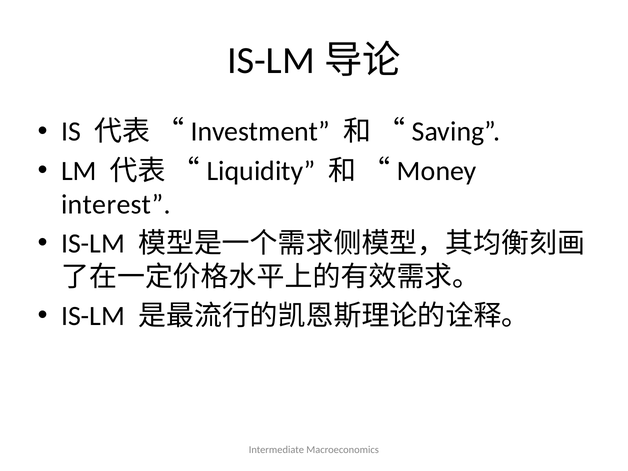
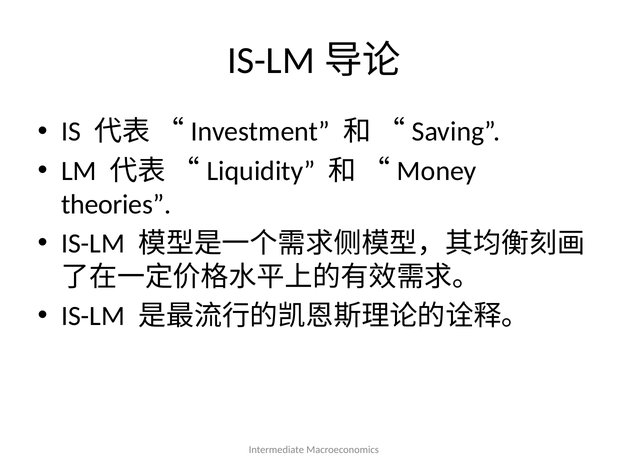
interest: interest -> theories (116, 204)
